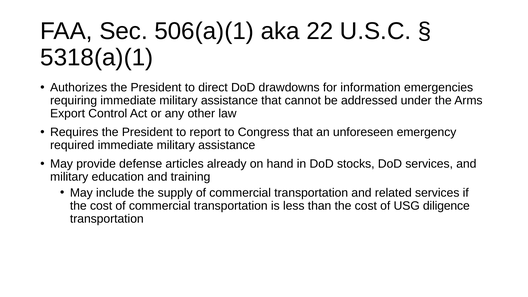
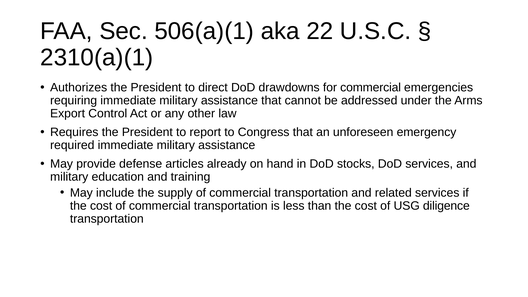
5318(a)(1: 5318(a)(1 -> 2310(a)(1 (97, 57)
for information: information -> commercial (371, 87)
